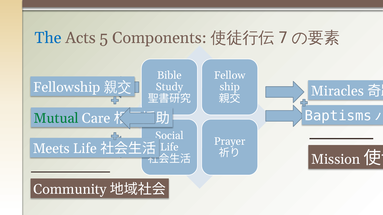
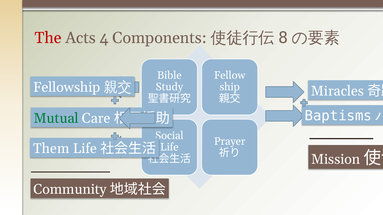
The colour: blue -> red (48, 38)
5: 5 -> 4 (104, 38)
7: 7 -> 8 (283, 38)
Meets: Meets -> Them (51, 149)
